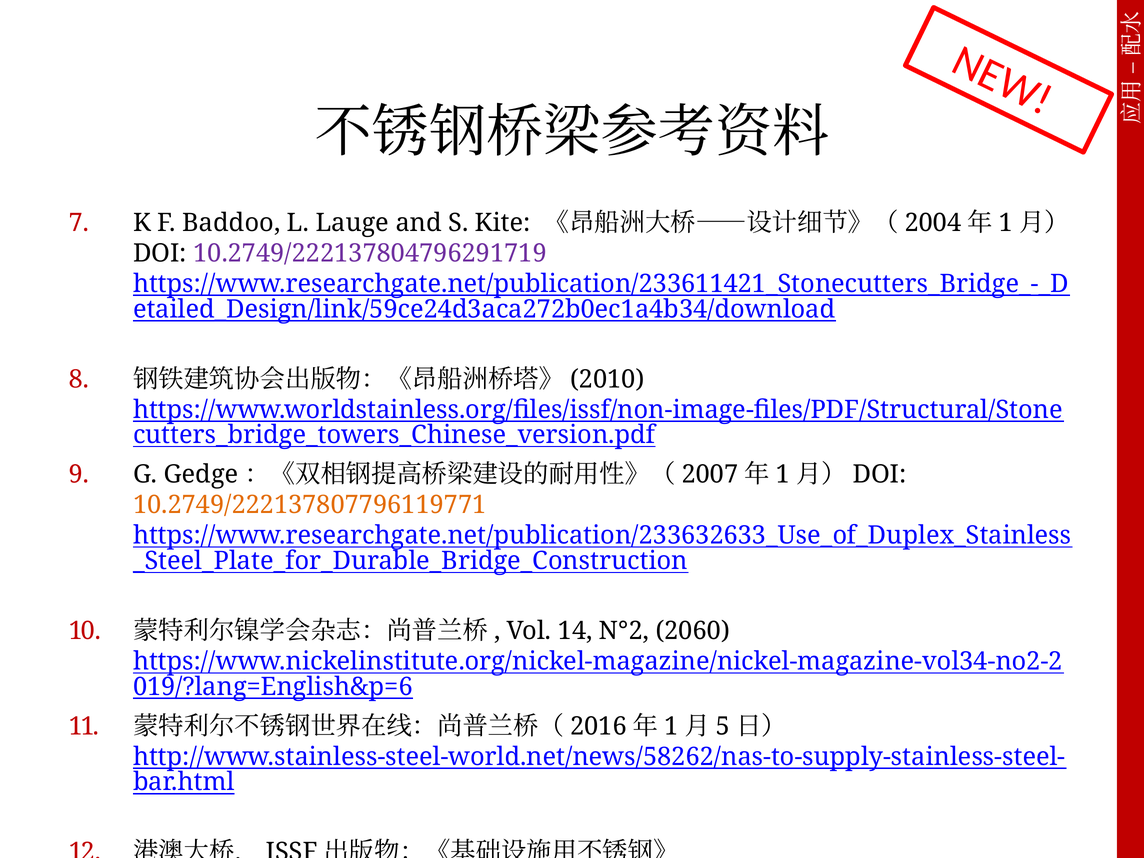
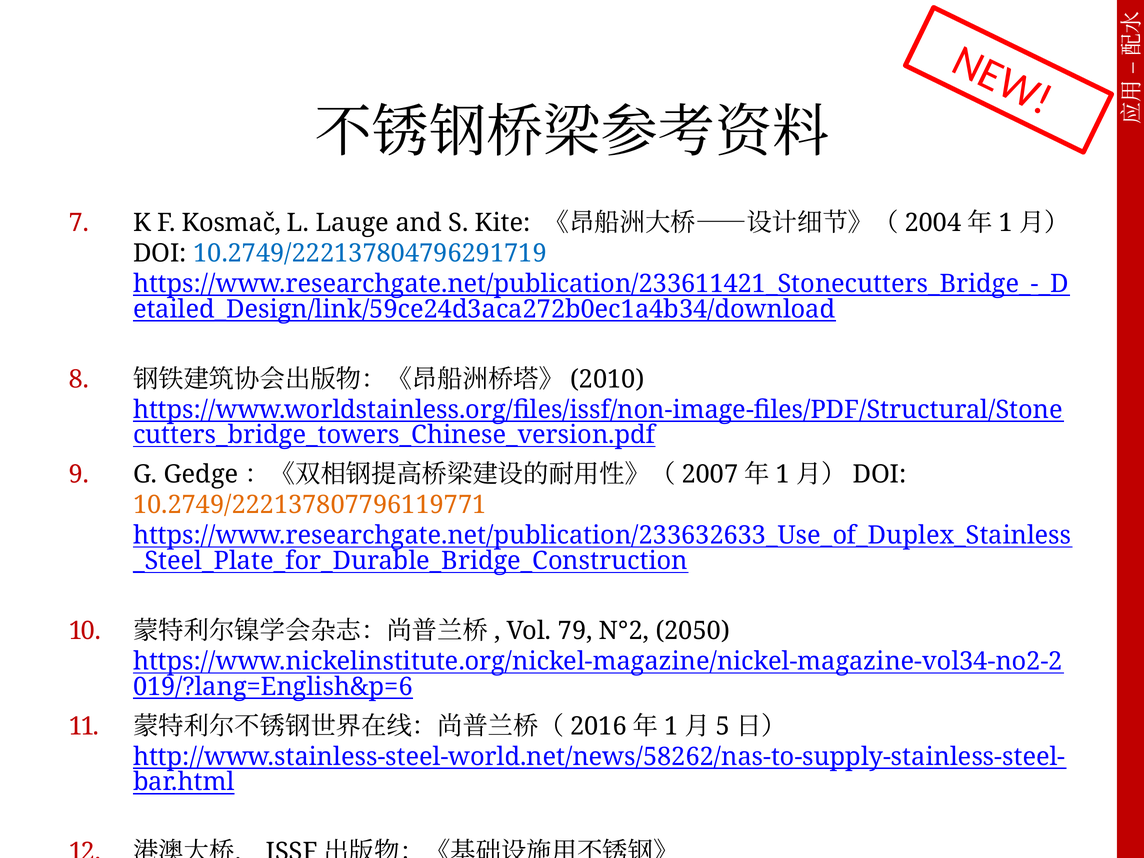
Baddoo: Baddoo -> Kosmač (231, 223)
10.2749/222137804796291719 colour: purple -> blue (370, 253)
14: 14 -> 79 (575, 631)
2060: 2060 -> 2050 (693, 631)
